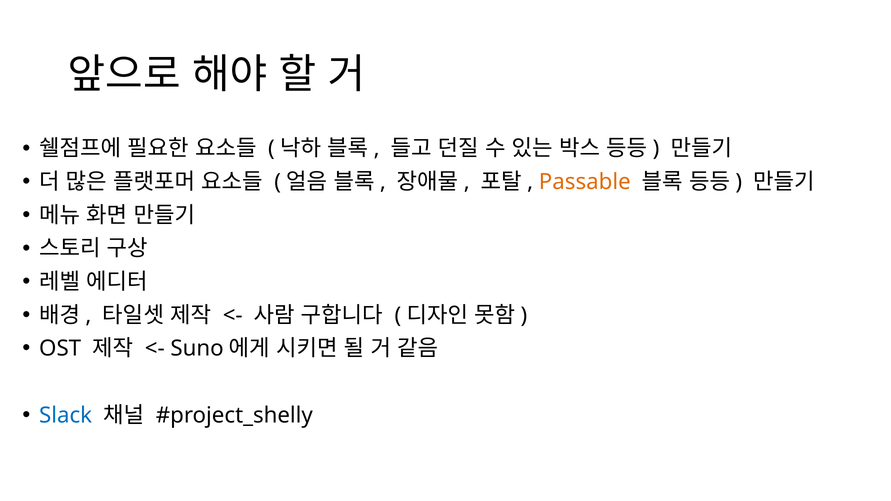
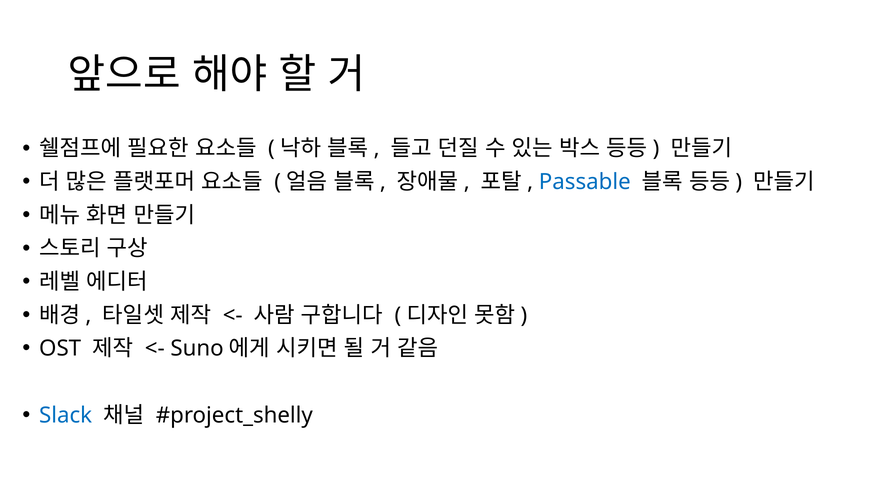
Passable colour: orange -> blue (585, 182)
